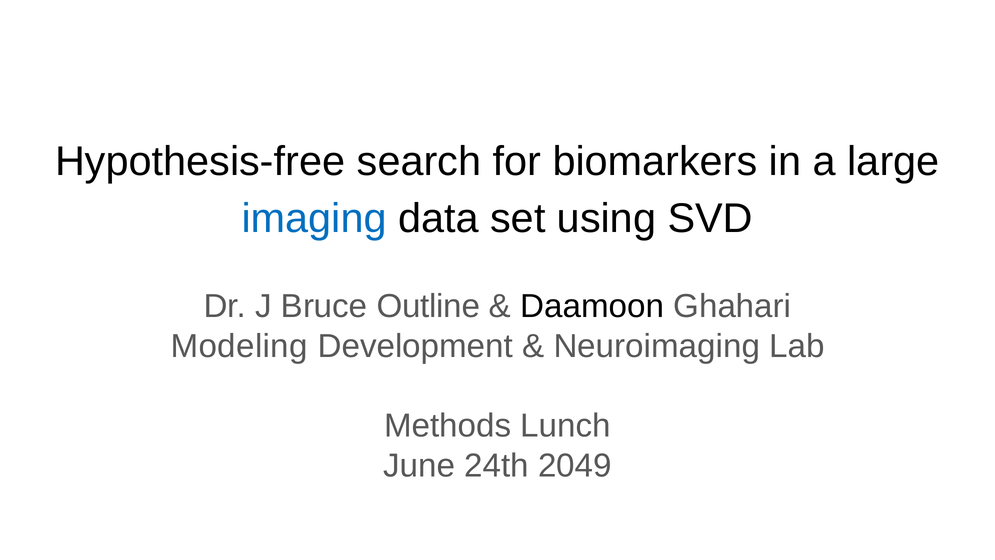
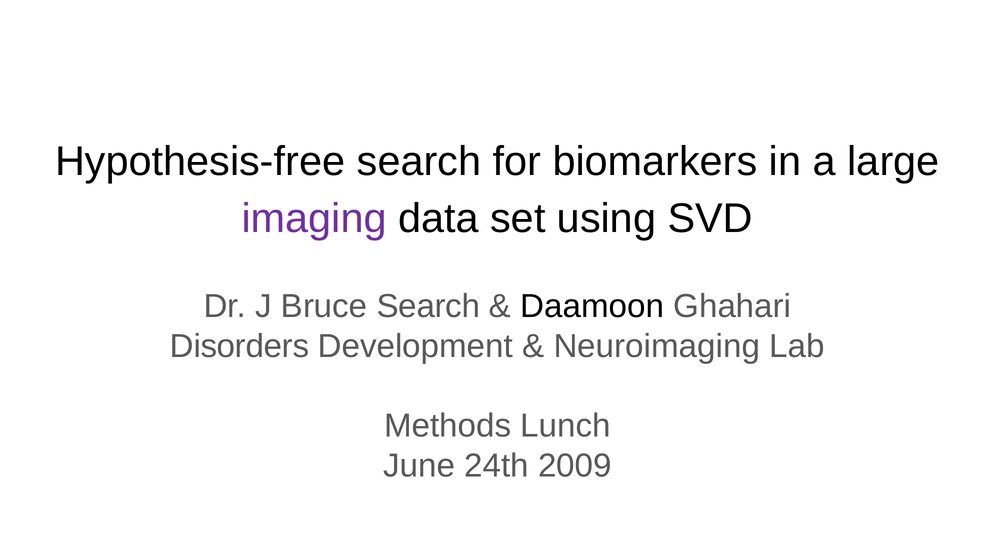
imaging colour: blue -> purple (314, 219)
Bruce Outline: Outline -> Search (428, 306)
Modeling: Modeling -> Disorders (240, 346)
2049: 2049 -> 2009 (575, 465)
